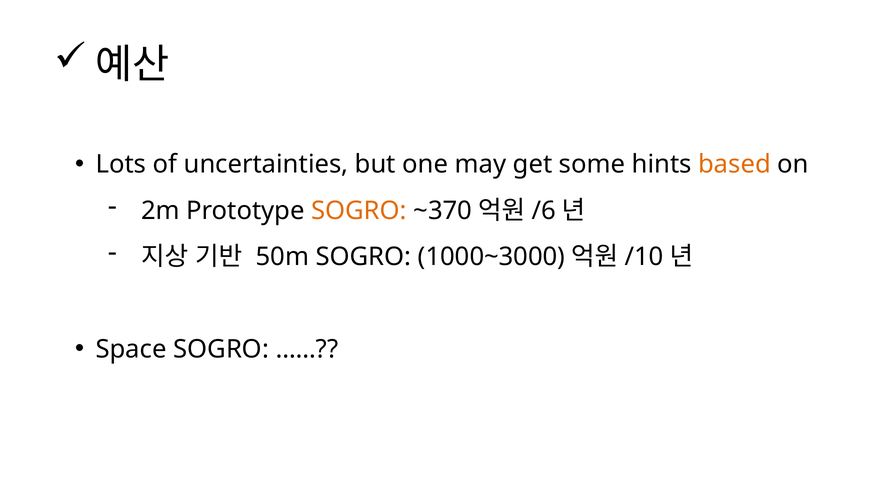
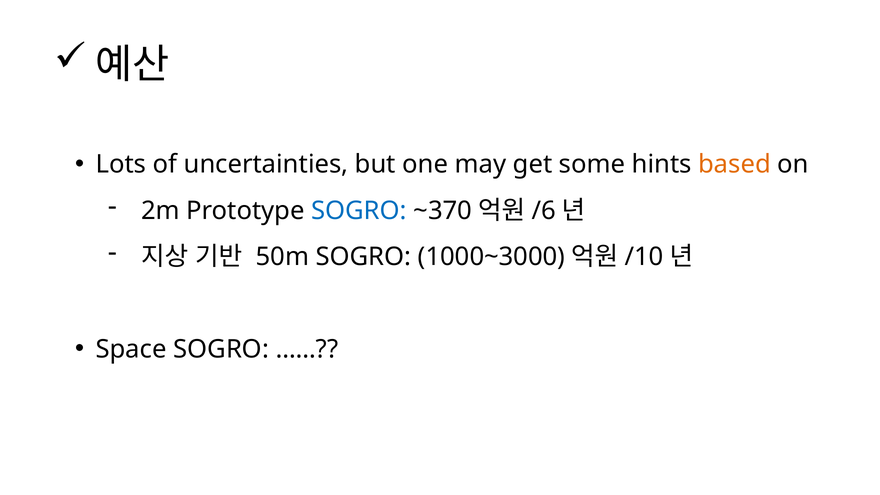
SOGRO colour: orange -> blue (359, 211)
